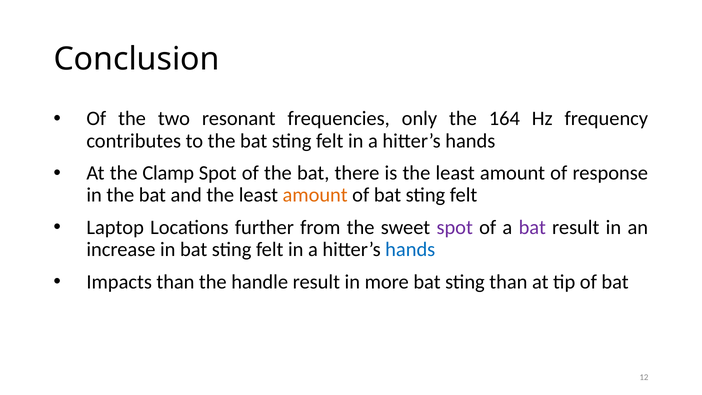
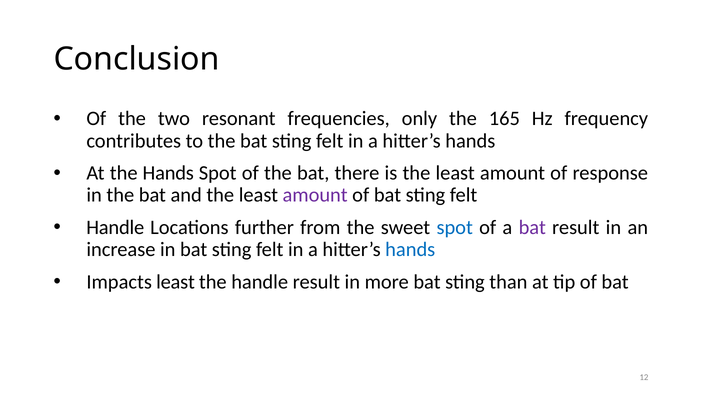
164: 164 -> 165 (504, 119)
the Clamp: Clamp -> Hands (168, 173)
amount colour: orange -> purple (315, 195)
Laptop: Laptop -> Handle (115, 227)
spot colour: purple -> blue (455, 227)
Impacts than: than -> least (176, 282)
